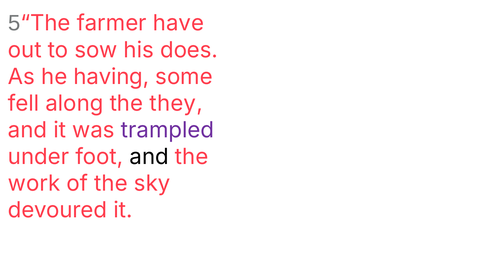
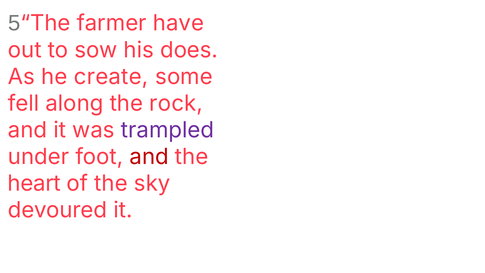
having: having -> create (111, 77)
they: they -> rock (176, 103)
and colour: black -> red (149, 157)
work: work -> heart (34, 183)
